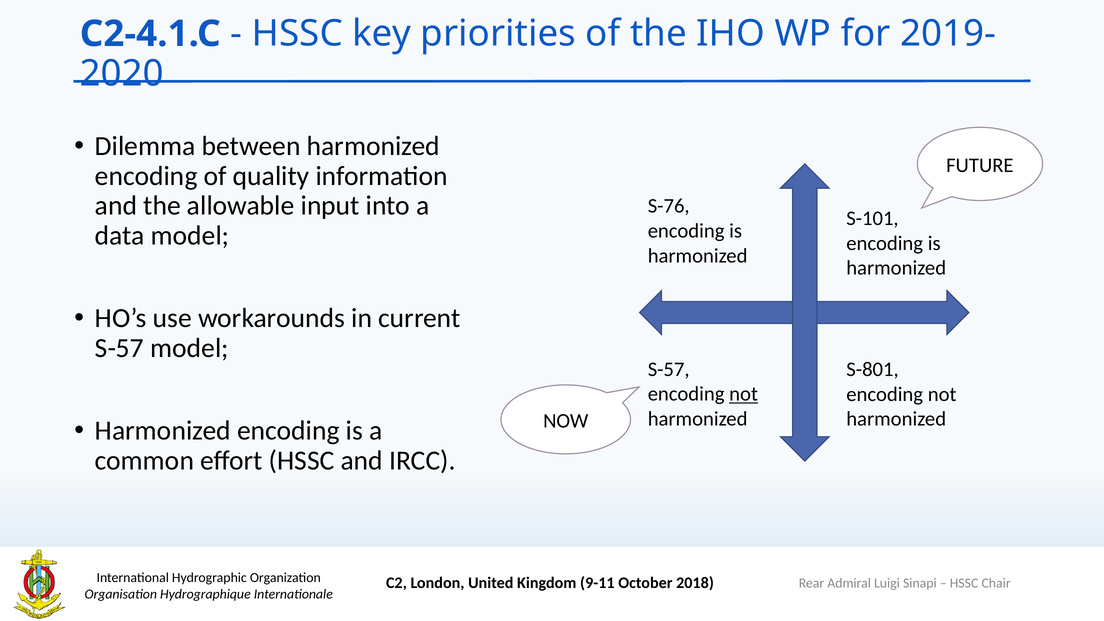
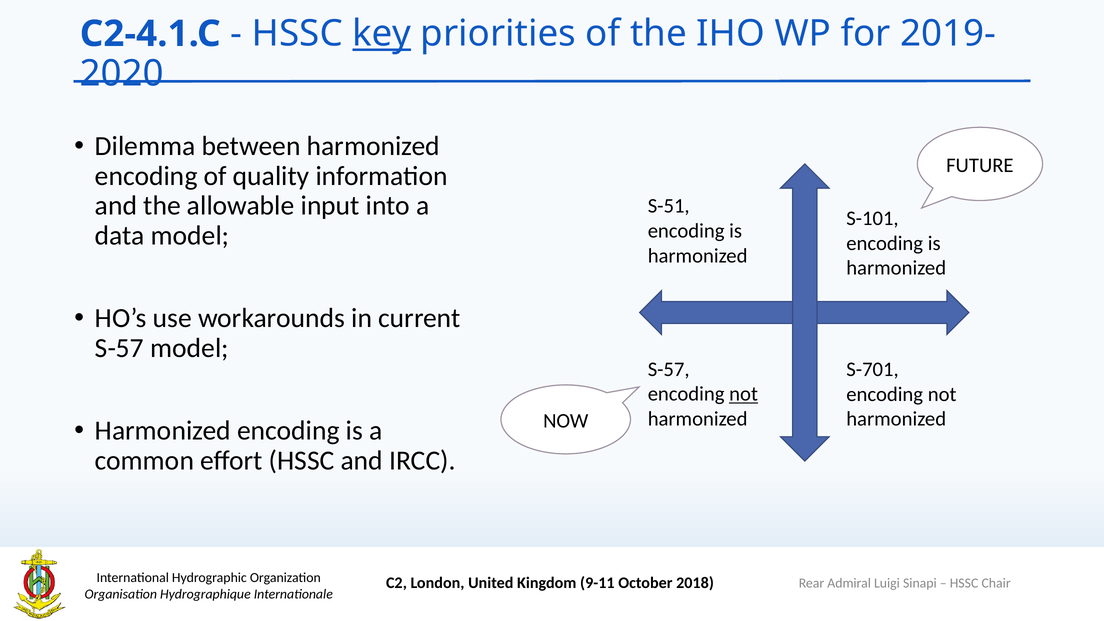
key underline: none -> present (382, 34)
S-76: S-76 -> S-51 (669, 206)
S-801: S-801 -> S-701 (873, 369)
